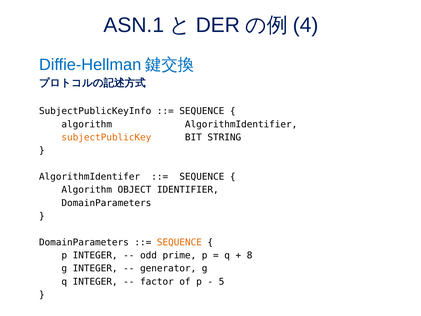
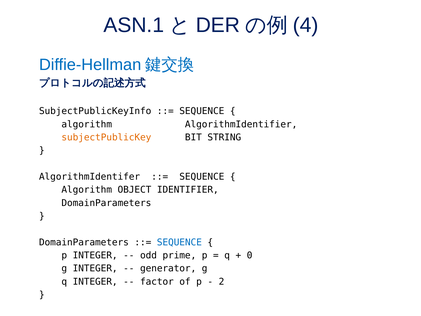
SEQUENCE colour: orange -> blue (179, 242)
8: 8 -> 0 (250, 255)
5: 5 -> 2 (222, 281)
